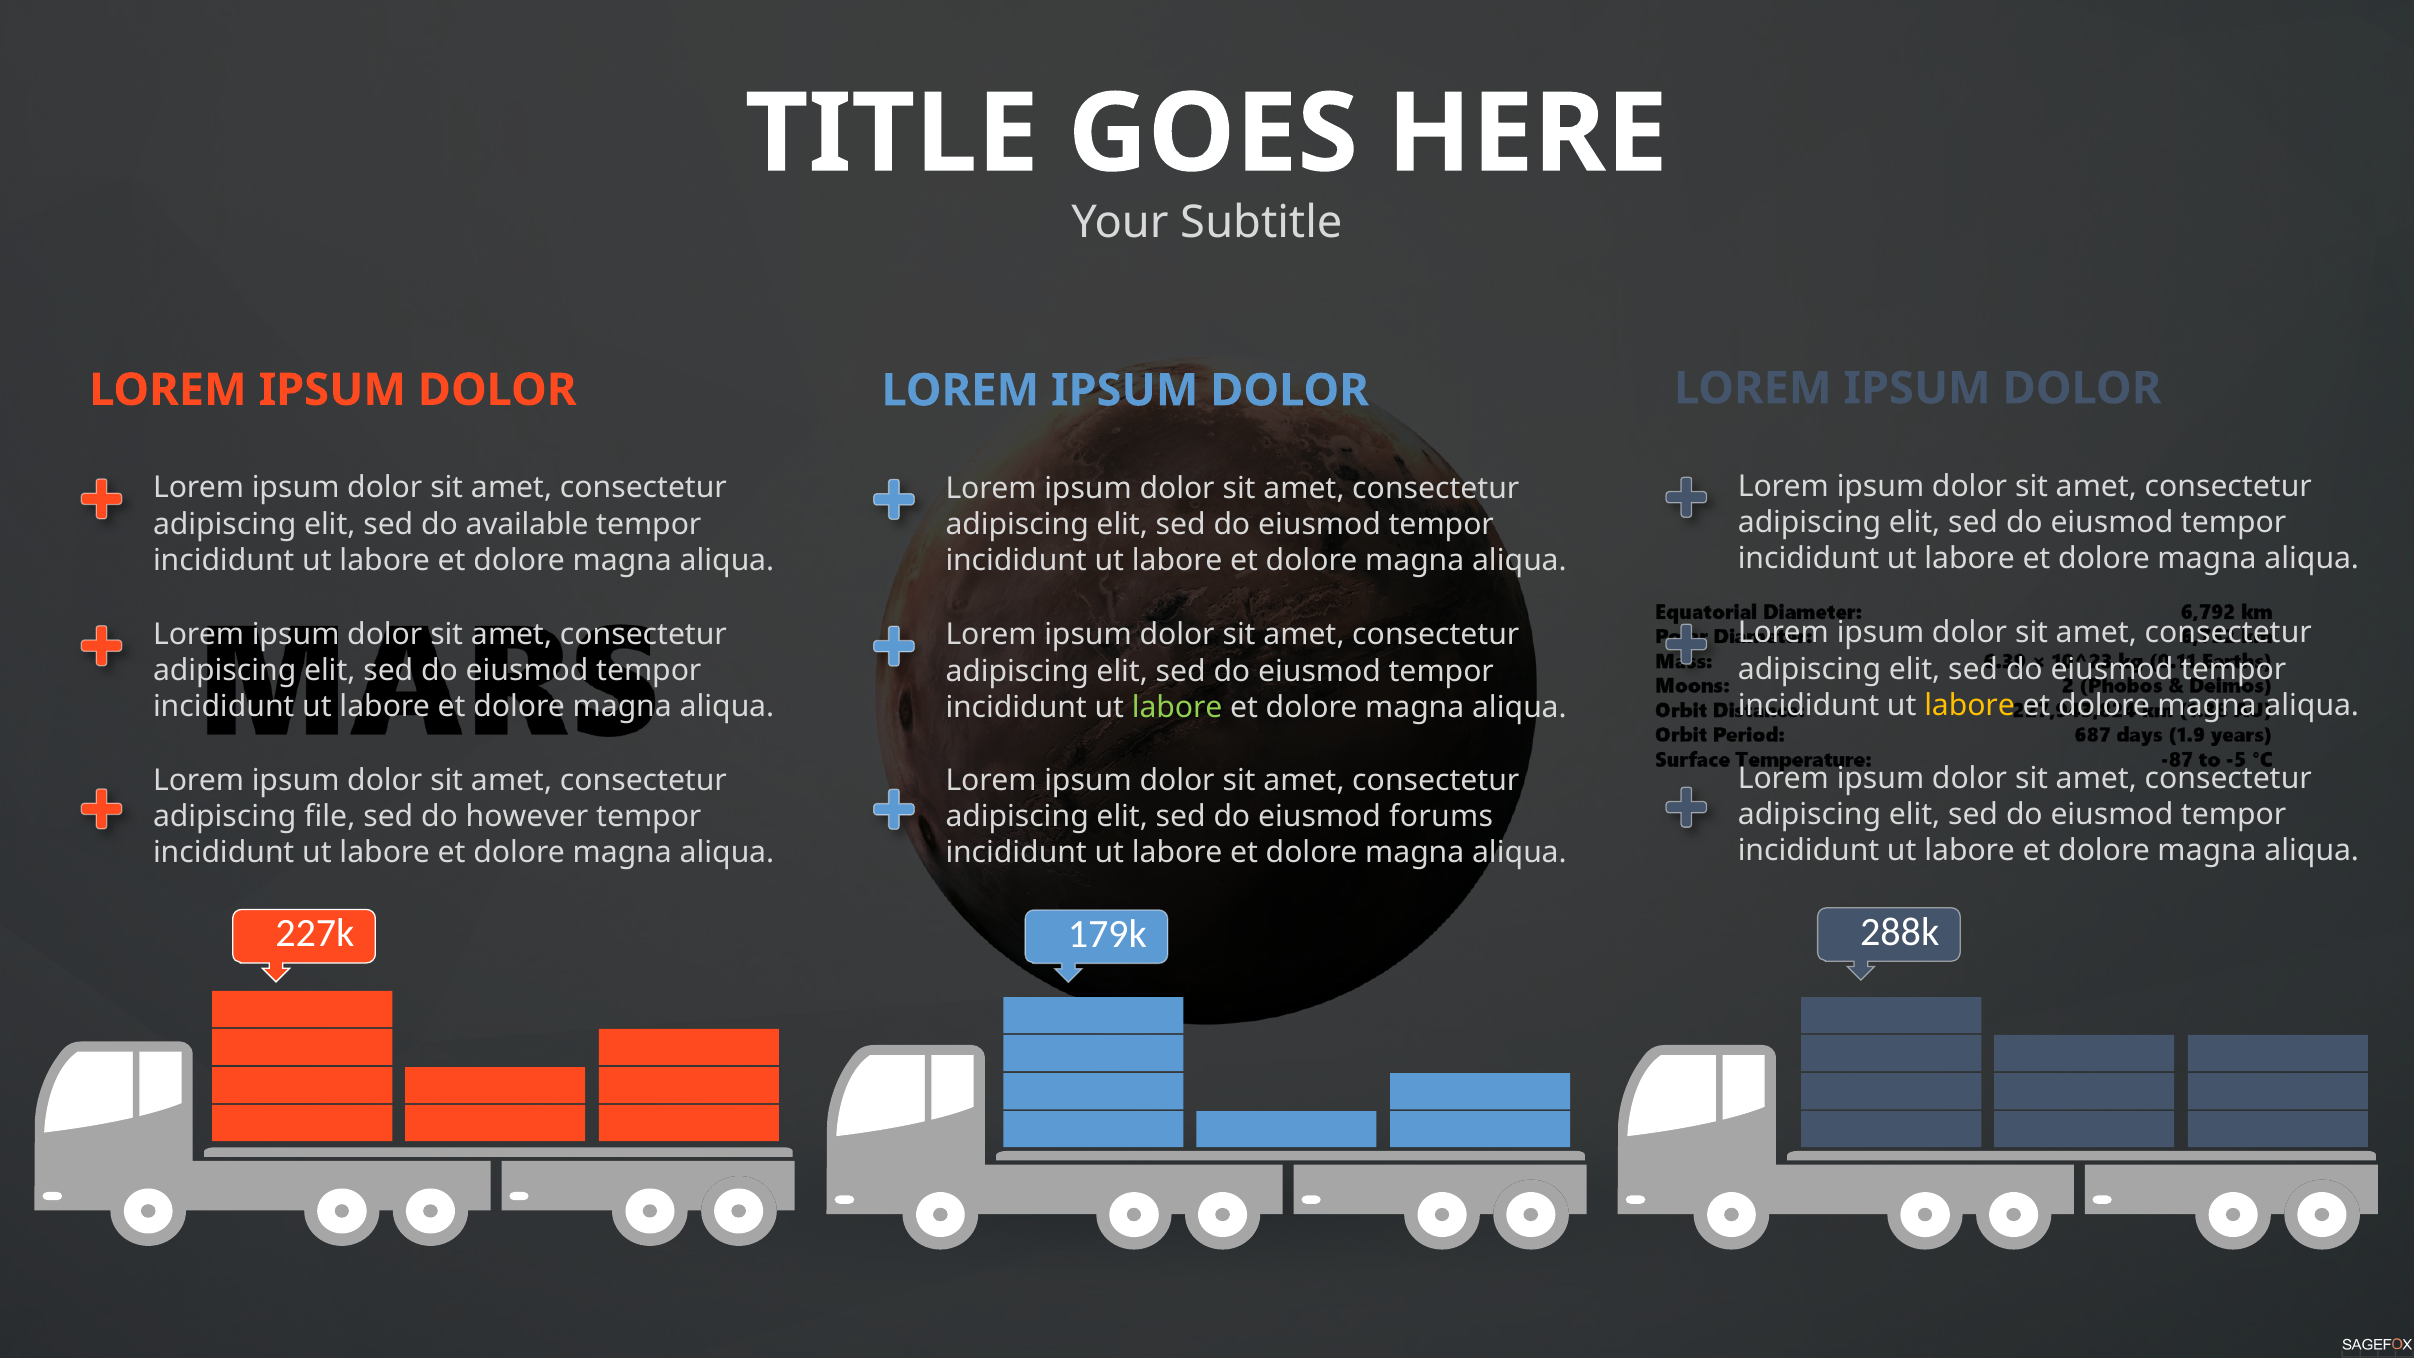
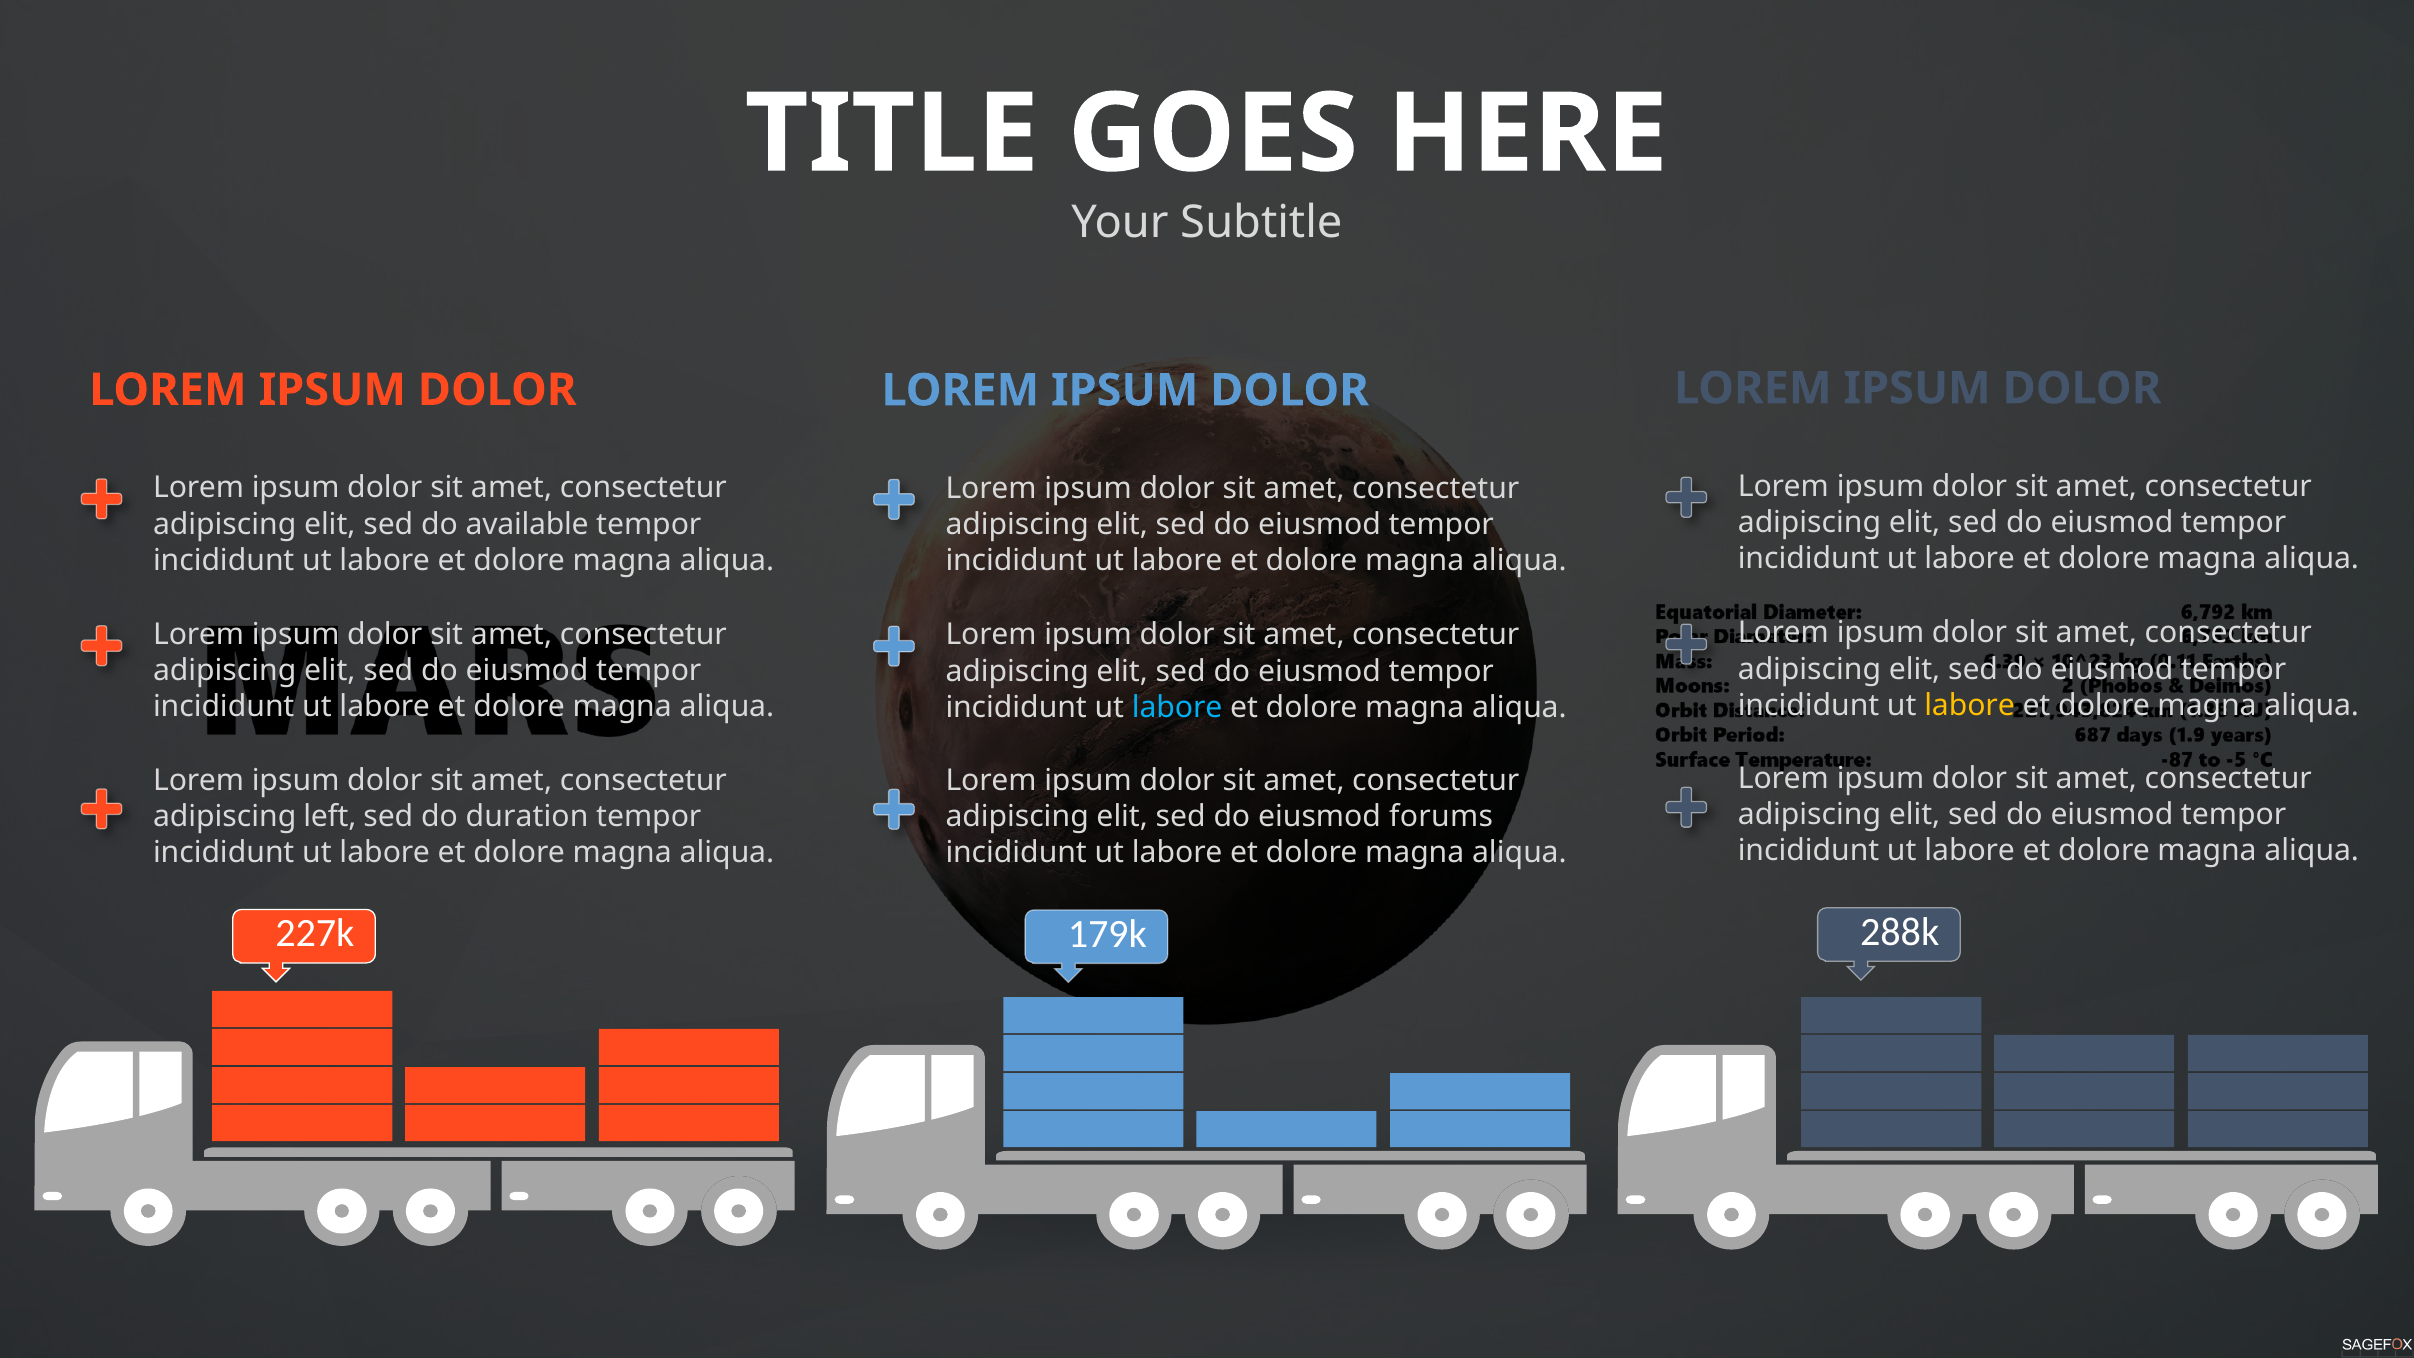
labore colour: light green -> light blue (1177, 707)
file: file -> left (330, 816)
however: however -> duration (527, 816)
